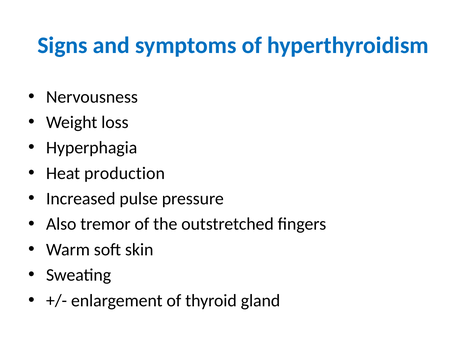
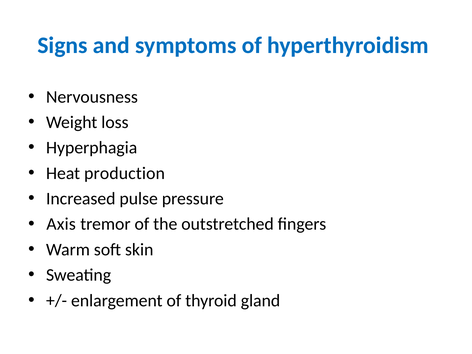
Also: Also -> Axis (61, 224)
